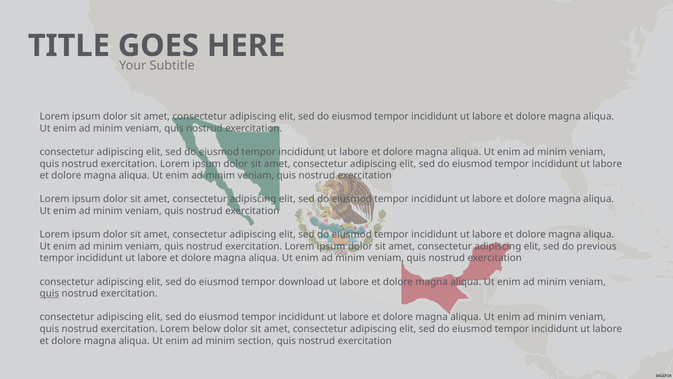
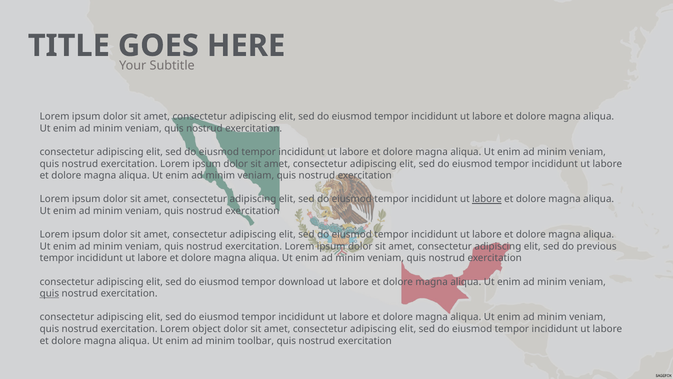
labore underline: none -> present (487, 199)
below: below -> object (207, 329)
section: section -> toolbar (256, 340)
